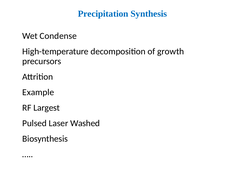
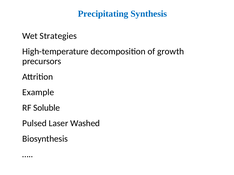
Precipitation: Precipitation -> Precipitating (103, 14)
Condense: Condense -> Strategies (58, 36)
Largest: Largest -> Soluble (47, 108)
